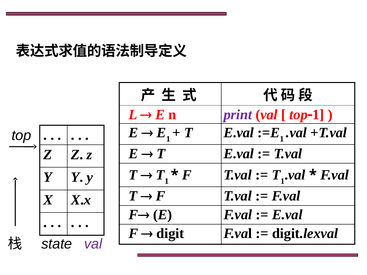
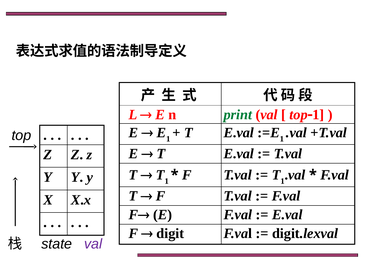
print colour: purple -> green (238, 115)
